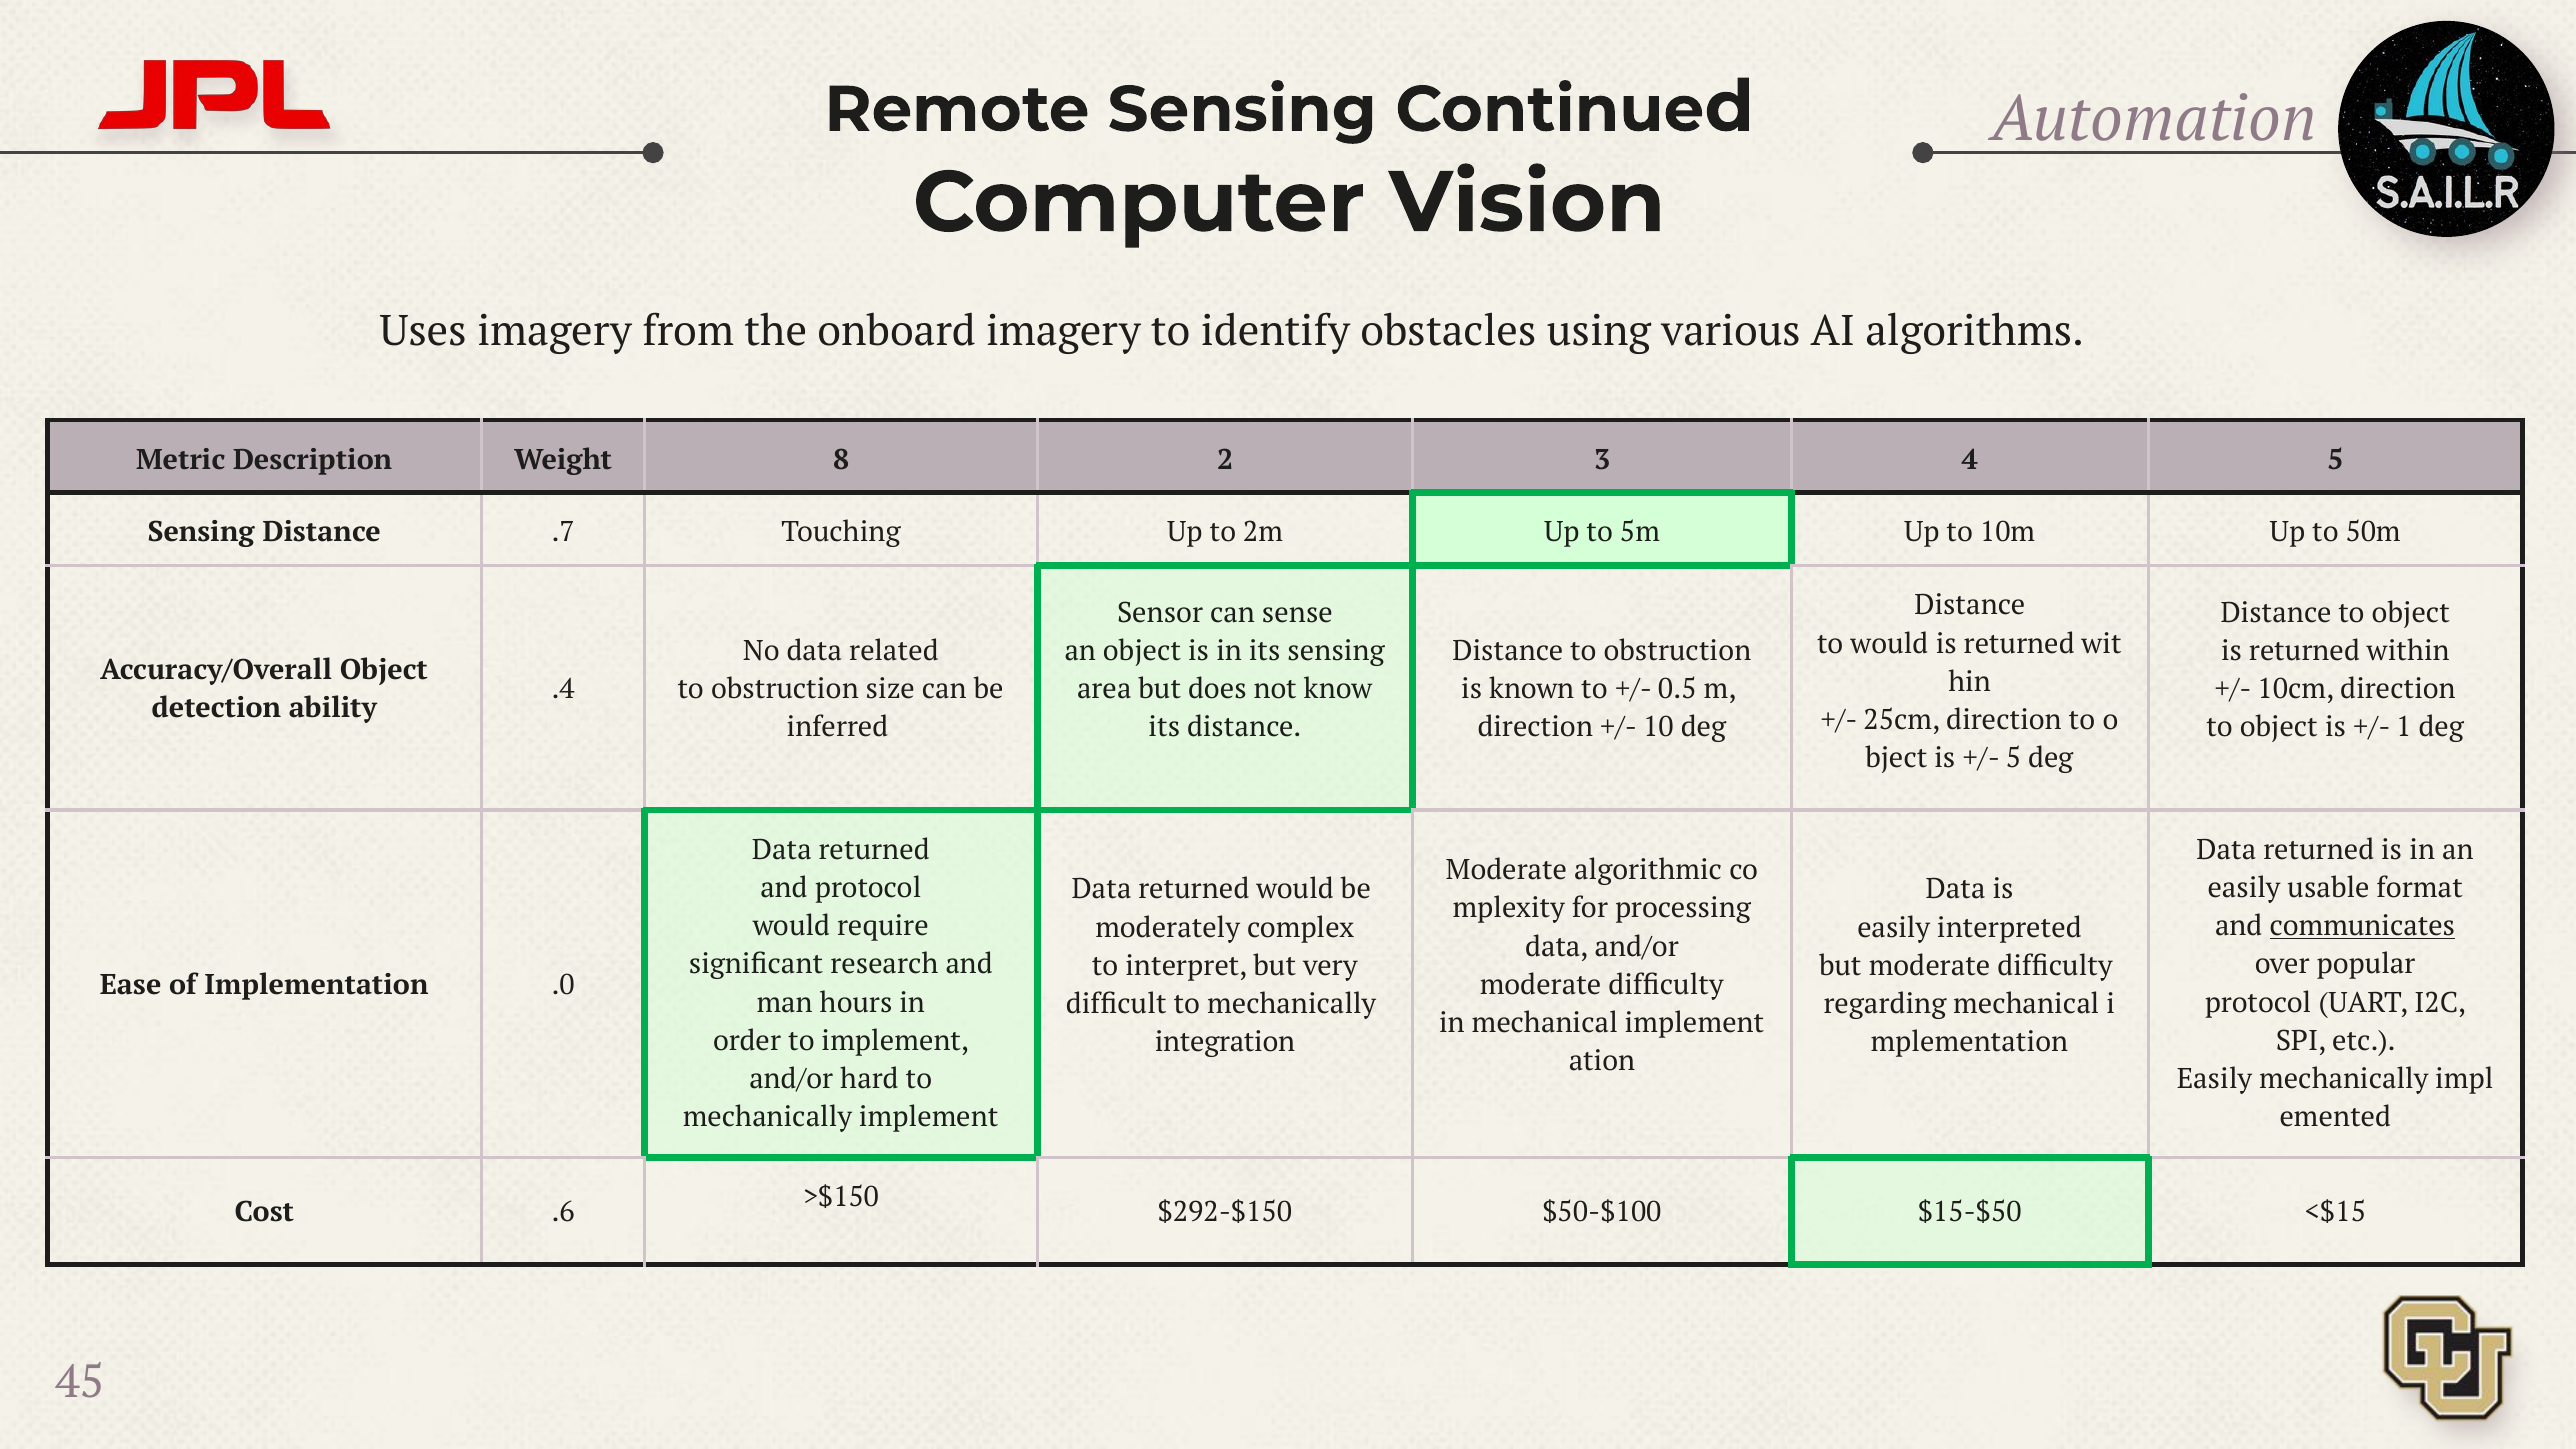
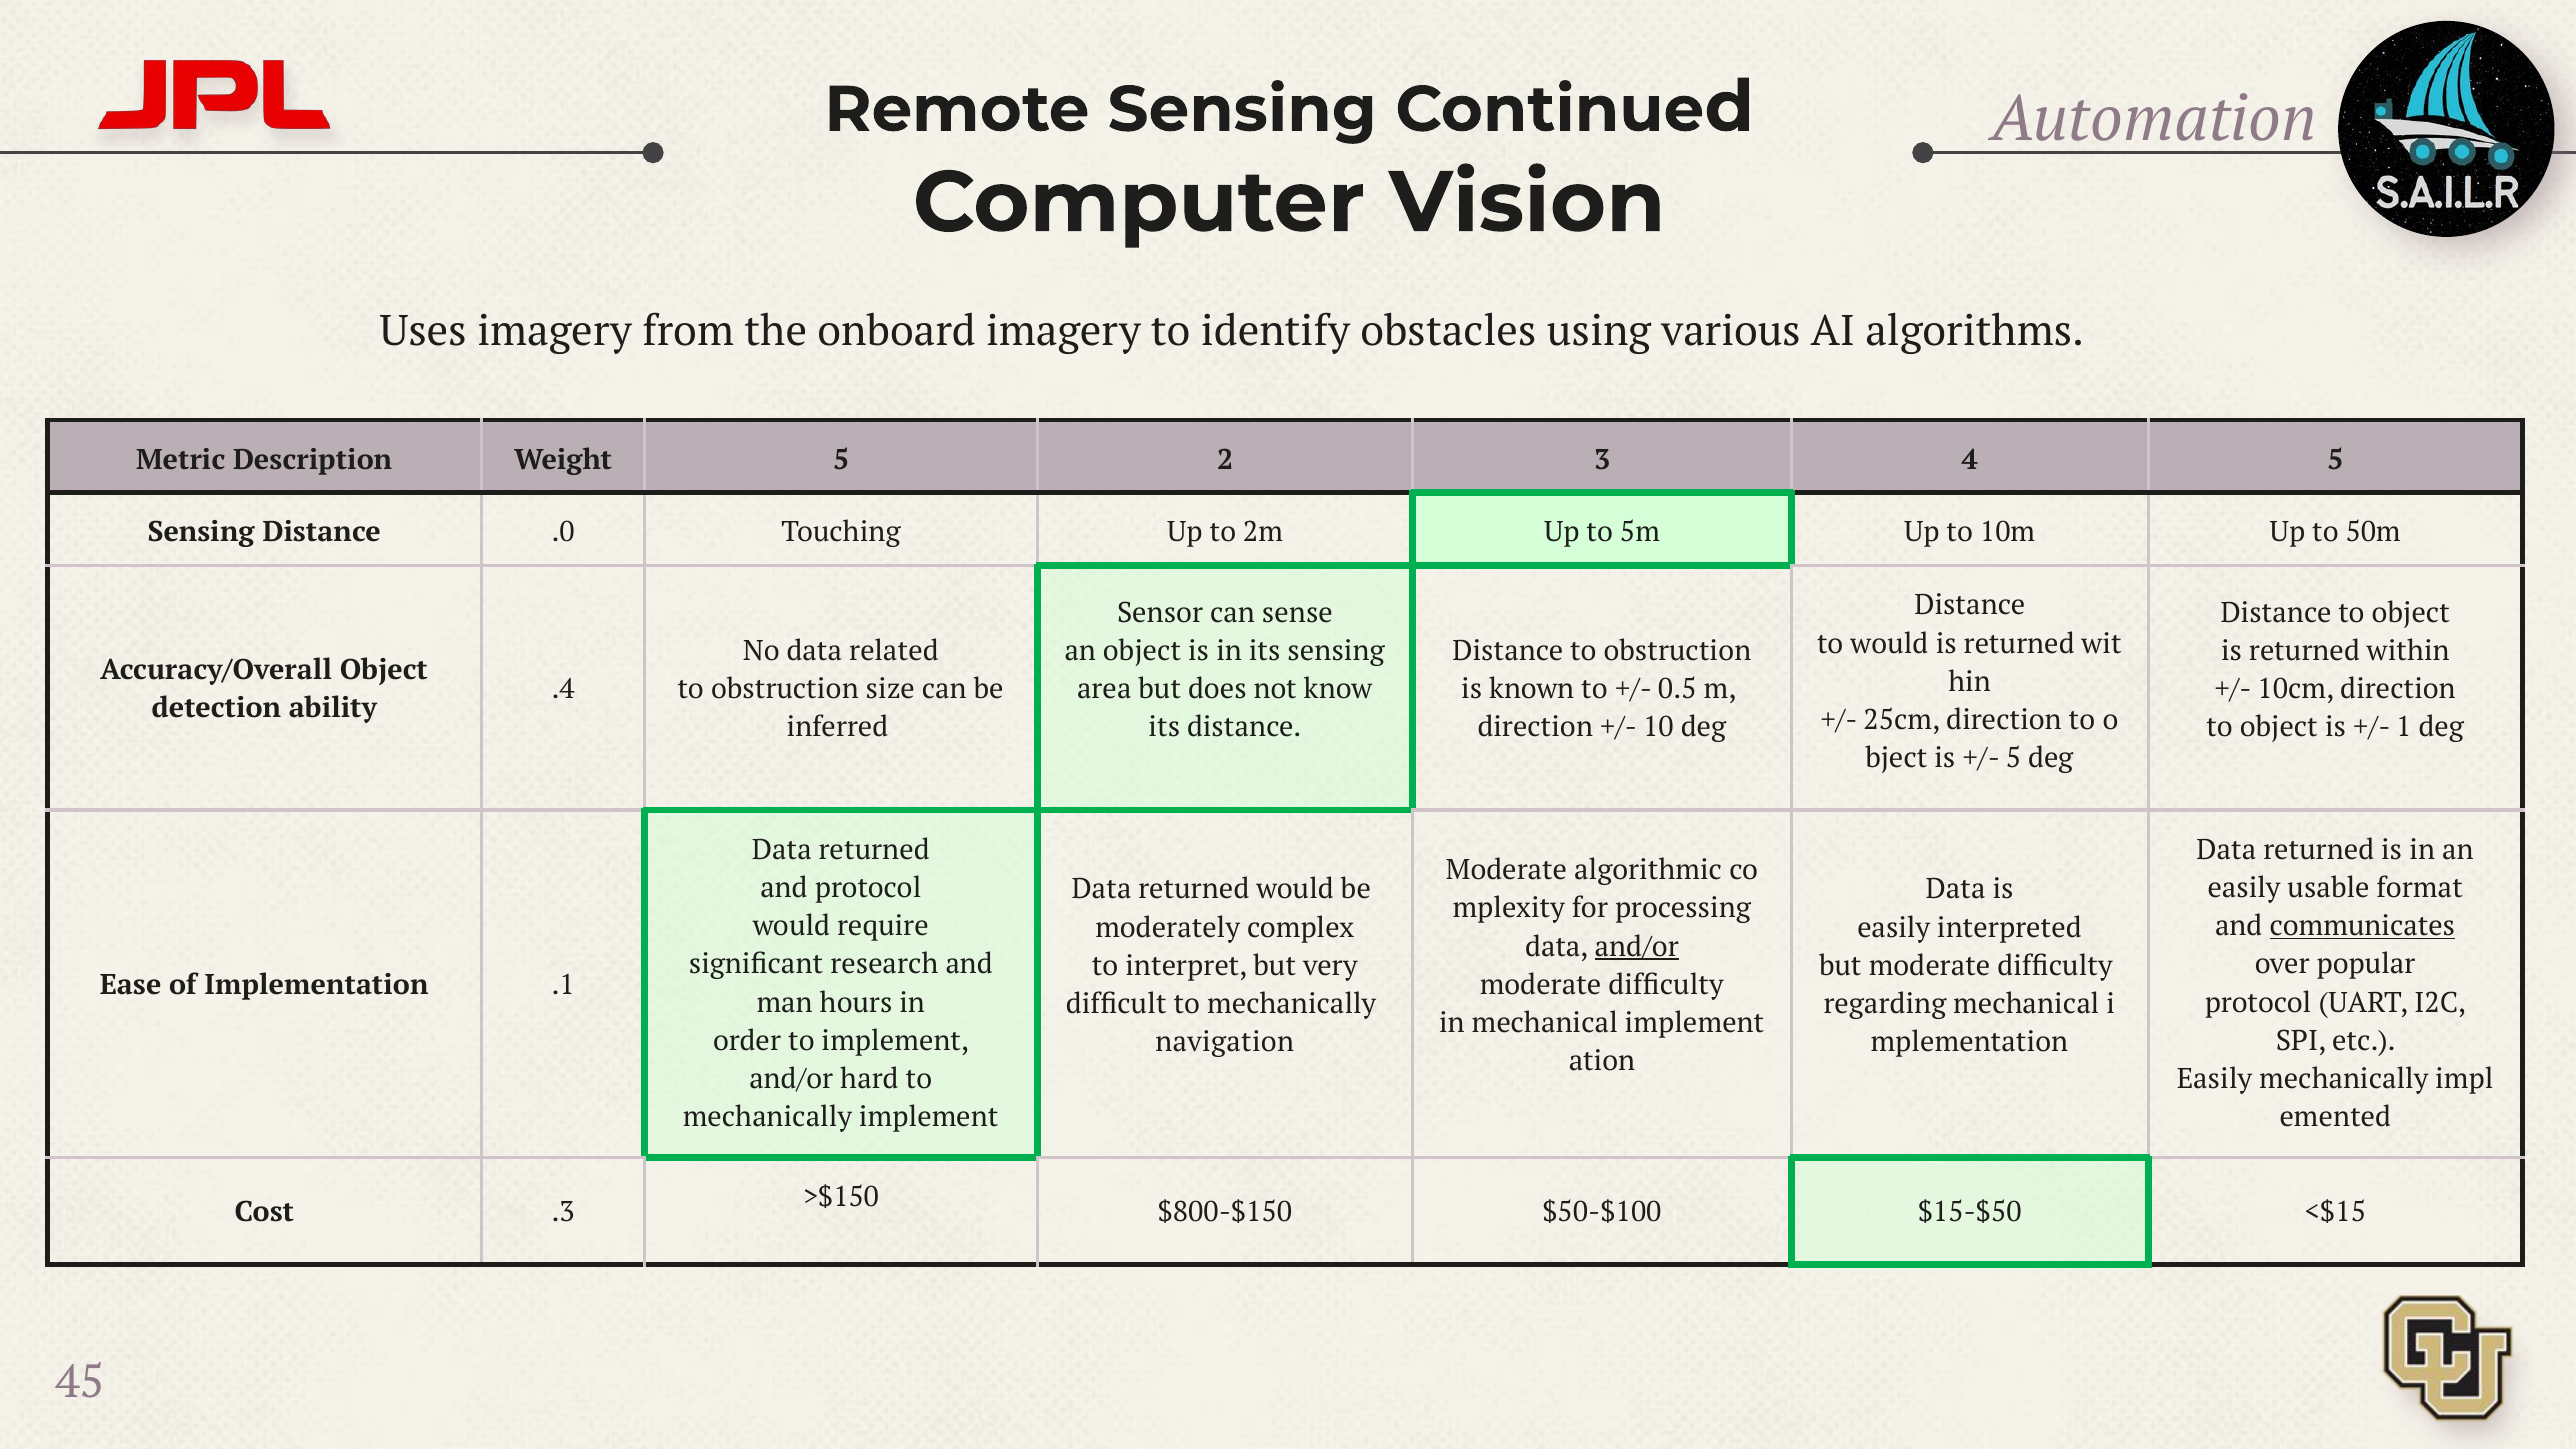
Weight 8: 8 -> 5 (841, 460)
.7: .7 -> .0 (563, 533)
and/or underline: none -> present (1637, 947)
.0: .0 -> .1 (563, 985)
integration: integration -> navigation (1225, 1042)
.6: .6 -> .3 (563, 1212)
$292-$150: $292-$150 -> $800-$150 (1225, 1212)
